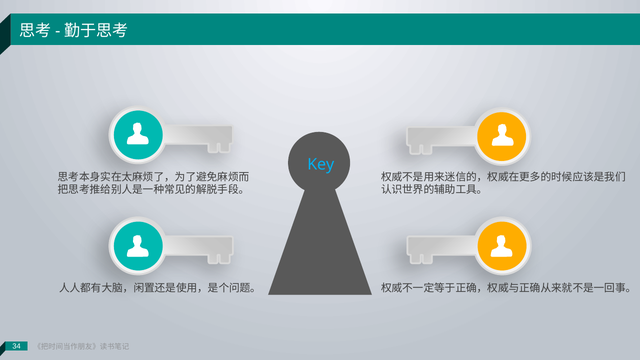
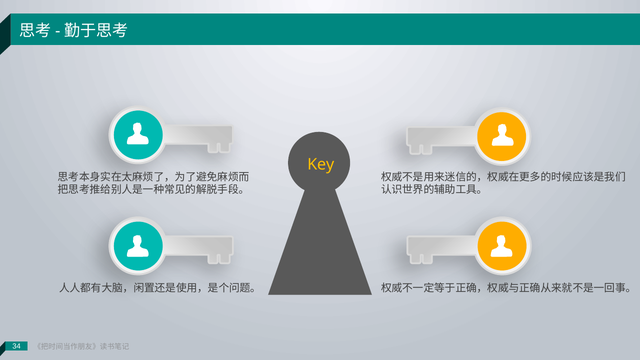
Key colour: light blue -> yellow (321, 164)
